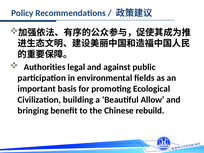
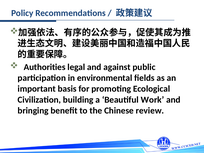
Allow: Allow -> Work (152, 100)
rebuild: rebuild -> review (150, 111)
